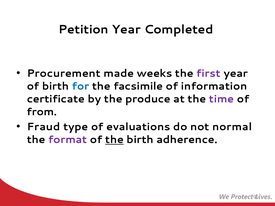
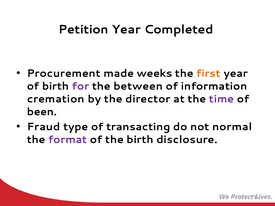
first colour: purple -> orange (208, 73)
for colour: blue -> purple (81, 86)
facsimile: facsimile -> between (138, 86)
certificate: certificate -> cremation (56, 99)
produce: produce -> director (148, 99)
from: from -> been (42, 112)
evaluations: evaluations -> transacting (138, 127)
the underline: present -> none (114, 140)
adherence: adherence -> disclosure (187, 140)
